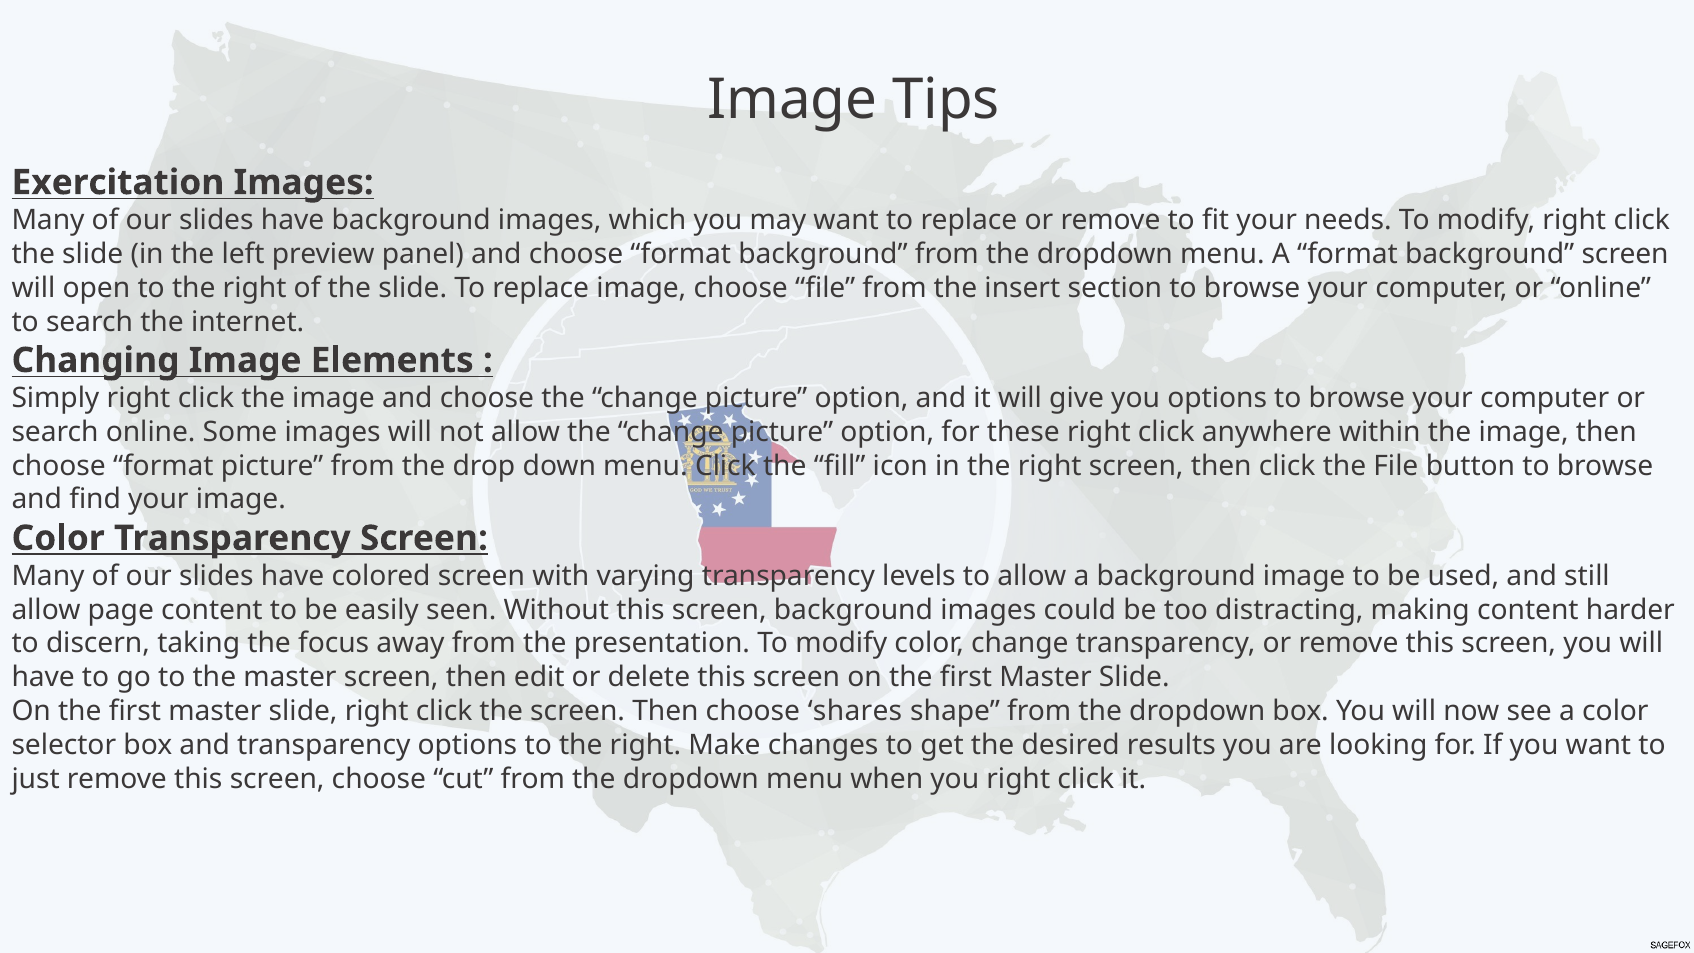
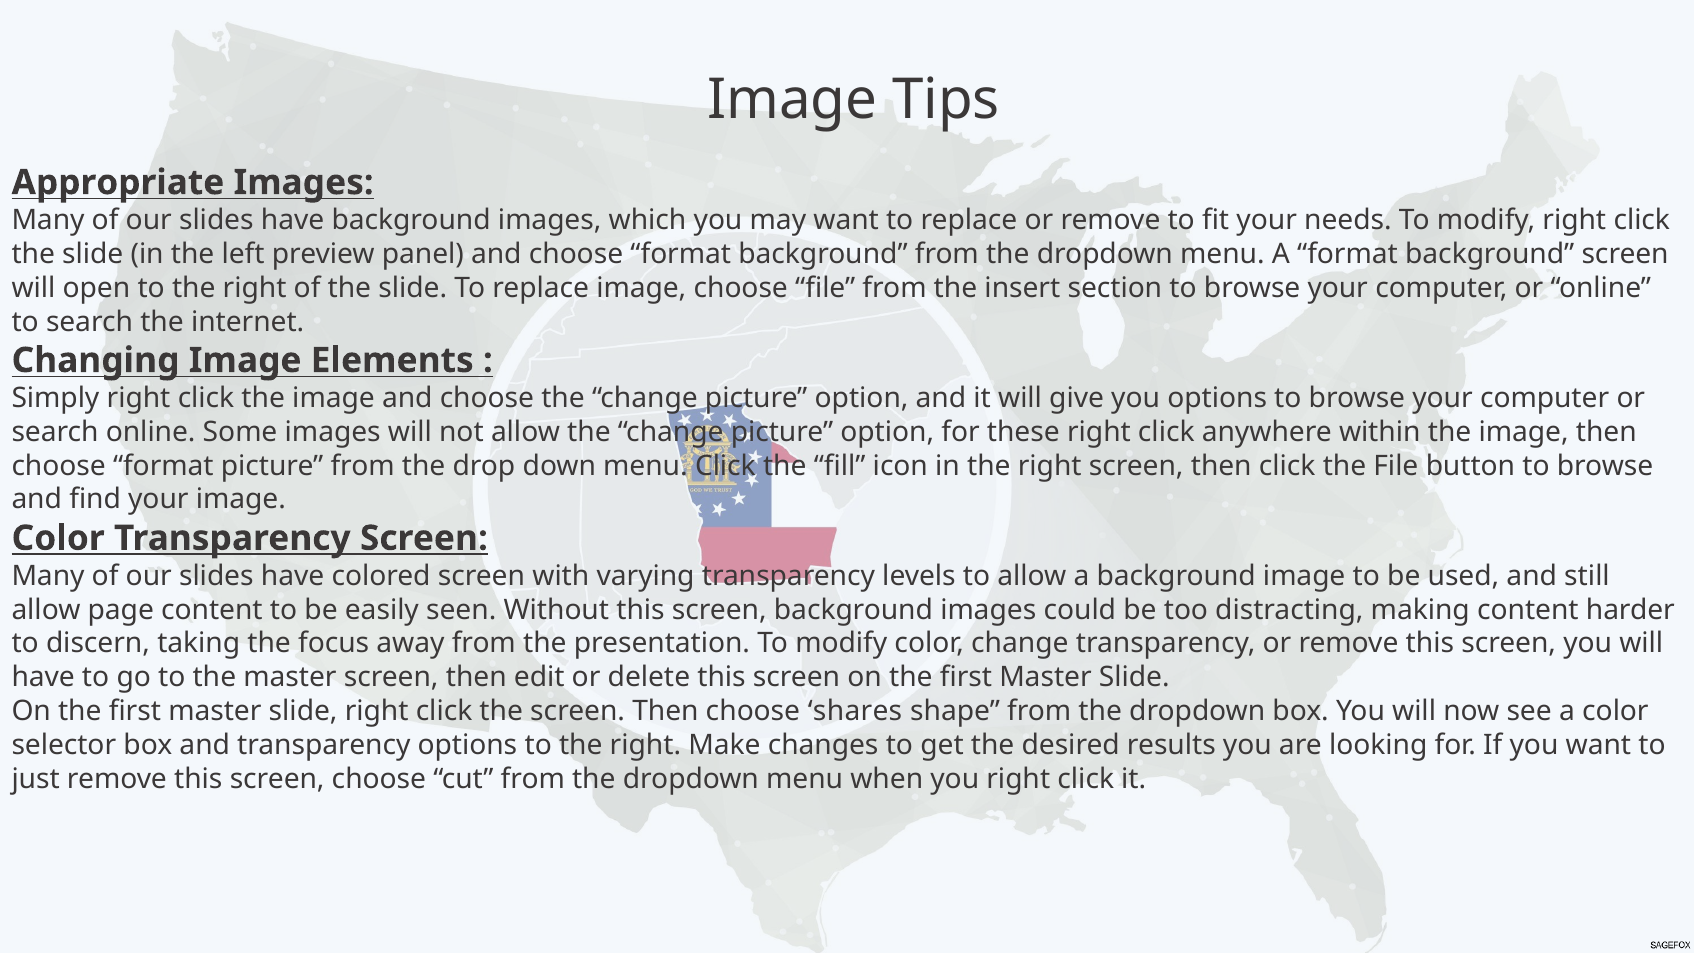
Exercitation: Exercitation -> Appropriate (118, 183)
